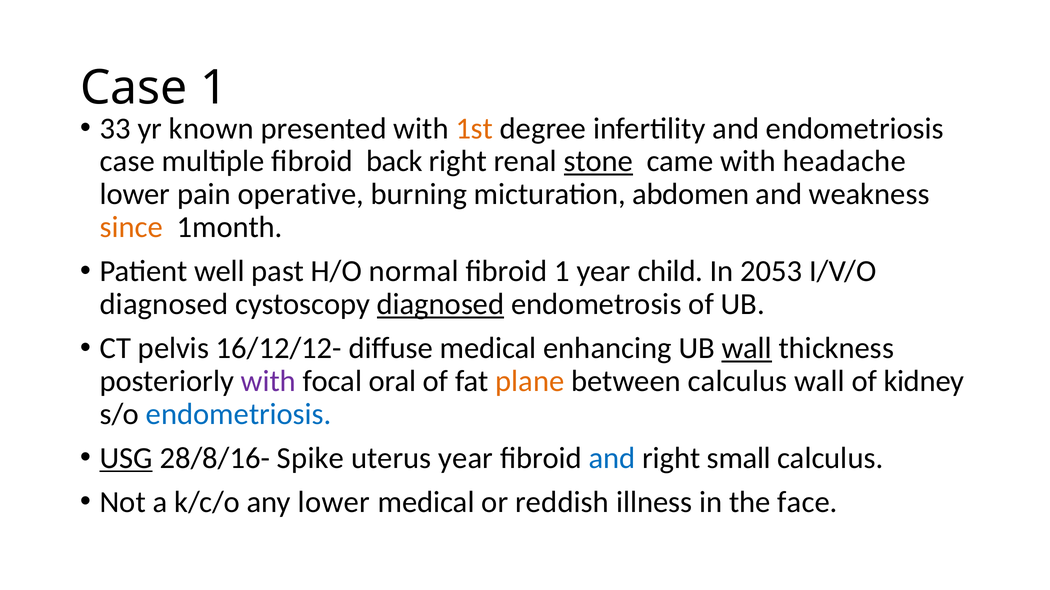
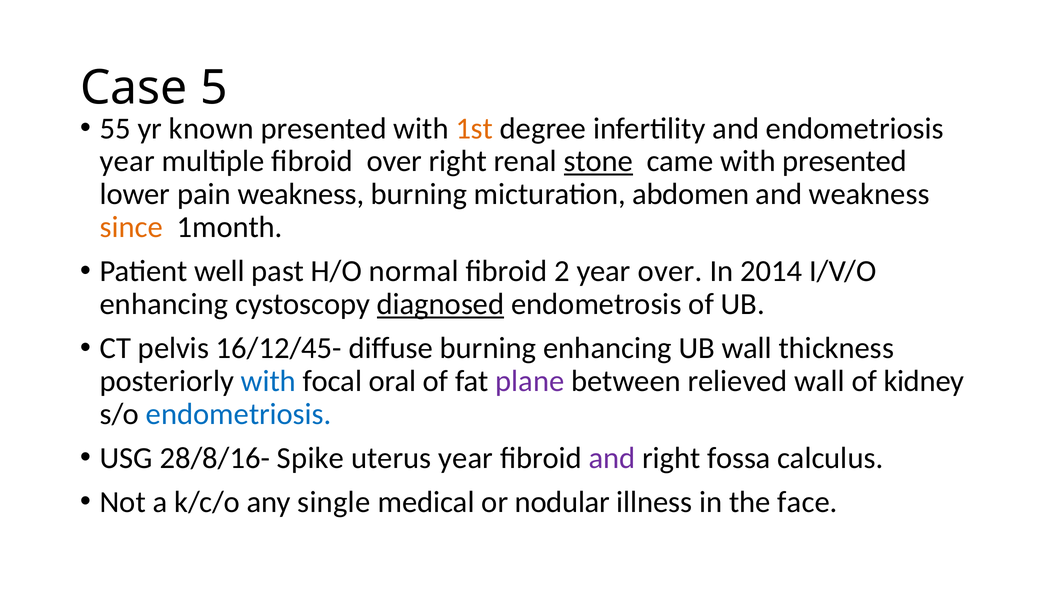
Case 1: 1 -> 5 (214, 88)
33: 33 -> 55 (115, 129)
case: case -> year (127, 162)
fibroid back: back -> over (394, 162)
with headache: headache -> presented (845, 162)
pain operative: operative -> weakness (301, 195)
fibroid 1: 1 -> 2 (562, 272)
year child: child -> over (670, 272)
2053: 2053 -> 2014 (771, 272)
diagnosed: diagnosed -> enhancing (164, 305)
16/12/12-: 16/12/12- -> 16/12/45- (279, 349)
diffuse medical: medical -> burning (488, 349)
wall underline: present -> none (747, 349)
with colour: purple -> blue (268, 382)
plane colour: orange -> purple (530, 382)
between calculus: calculus -> relieved (738, 382)
USG underline: present -> none (126, 459)
and colour: blue -> purple (612, 459)
small: small -> fossa (739, 459)
any lower: lower -> single (334, 503)
reddish: reddish -> nodular (562, 503)
